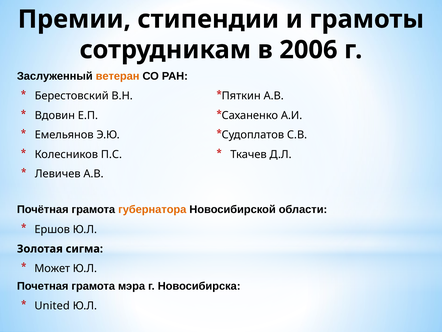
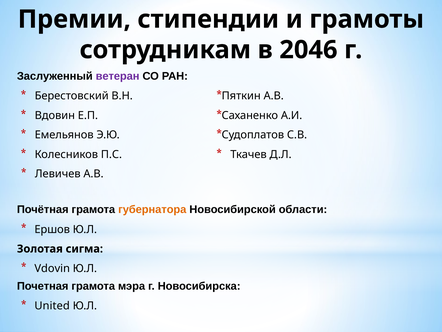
2006: 2006 -> 2046 (308, 50)
ветеран colour: orange -> purple (118, 76)
Может: Может -> Vdovin (52, 268)
